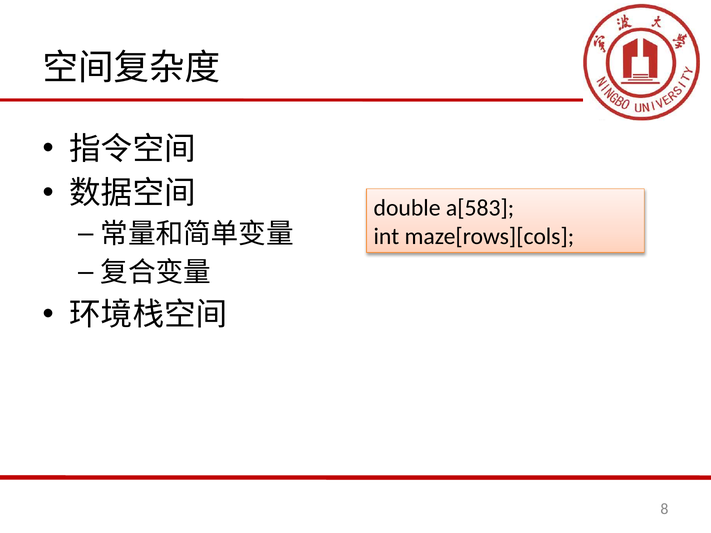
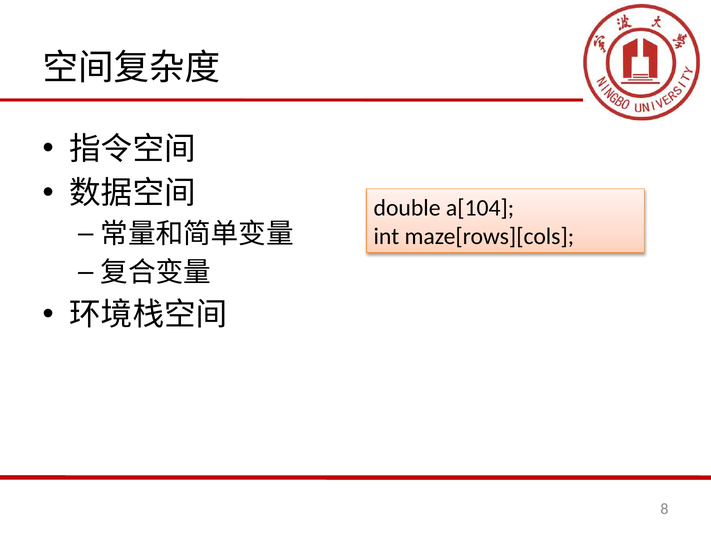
a[583: a[583 -> a[104 (480, 208)
